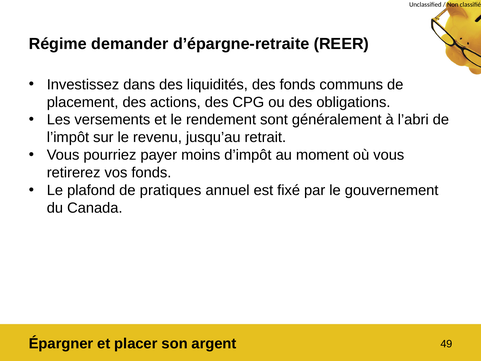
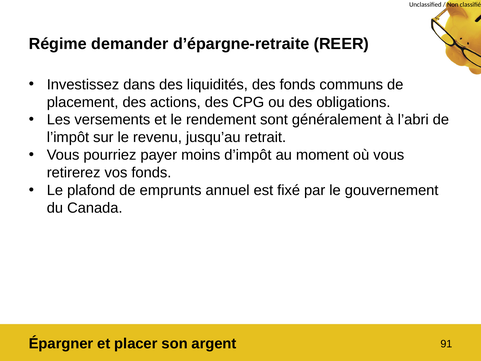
pratiques: pratiques -> emprunts (171, 190)
49: 49 -> 91 (446, 344)
